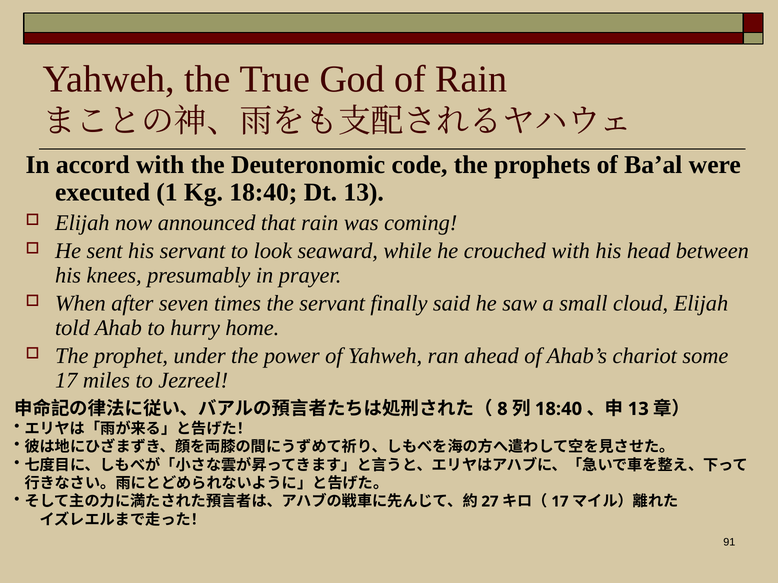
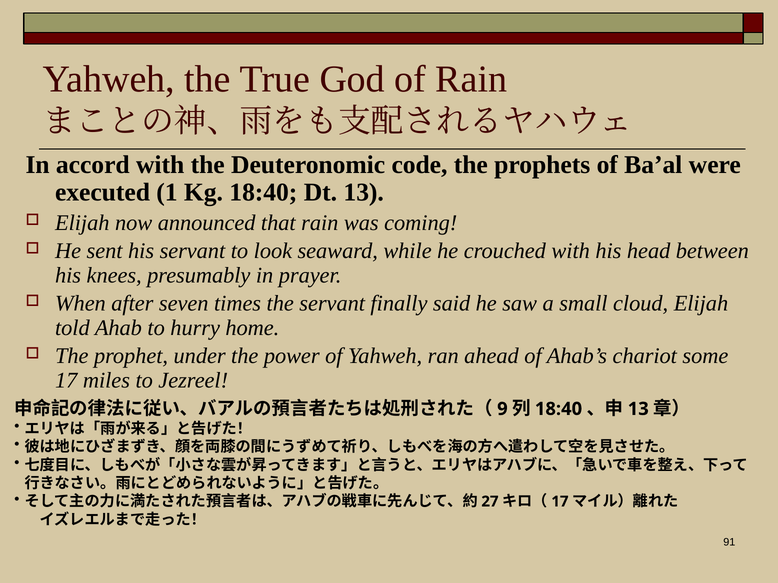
8: 8 -> 9 (502, 409)
